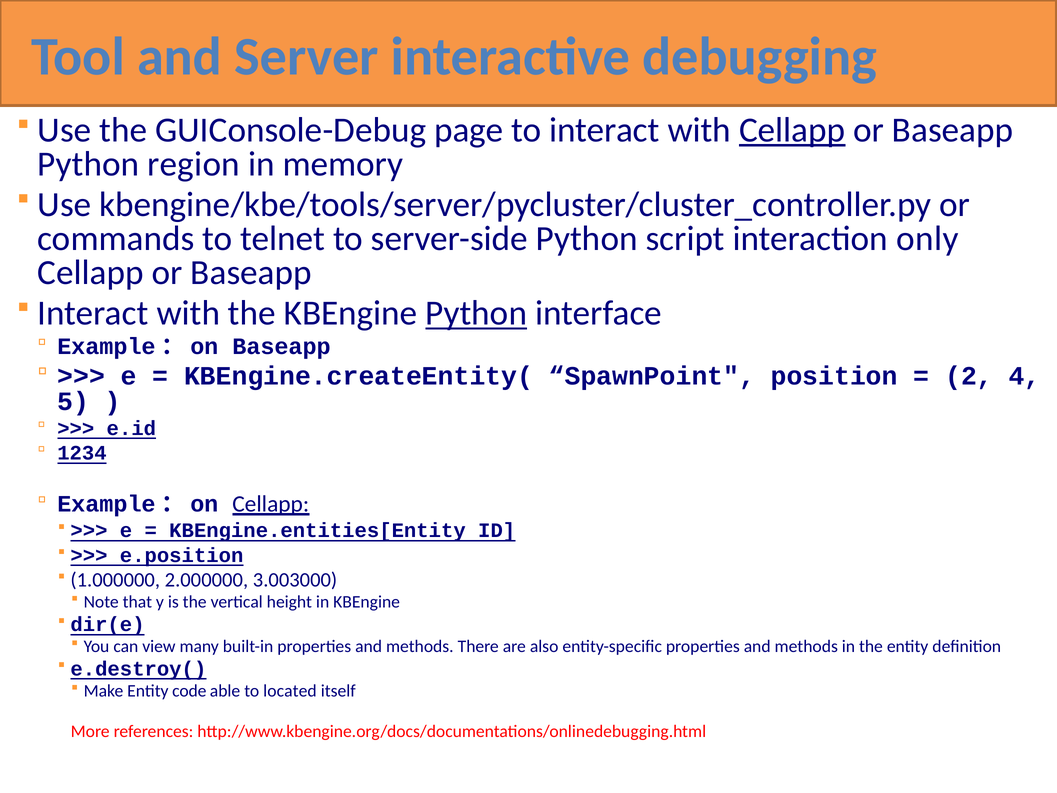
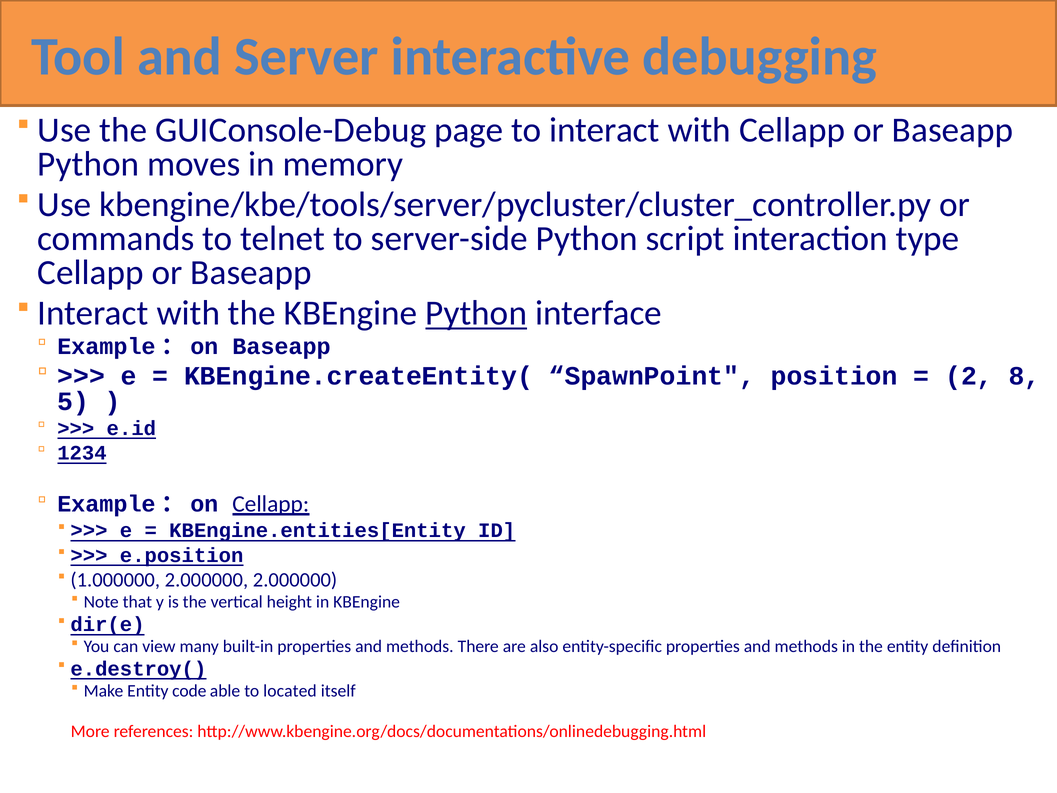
Cellapp underline: present -> none (792, 130)
region: region -> moves (194, 164)
only: only -> type (928, 239)
4: 4 -> 8 (1024, 376)
2.000000 3.003000: 3.003000 -> 2.000000 (295, 580)
